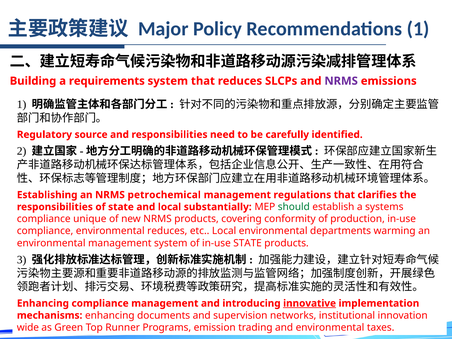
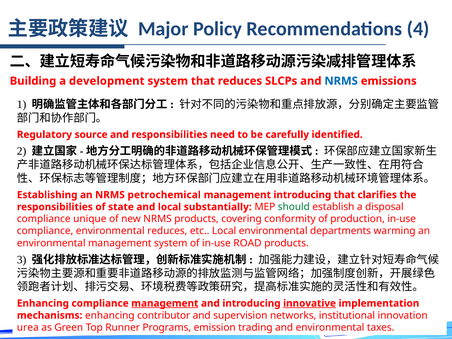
Recommendations 1: 1 -> 4 (418, 29)
requirements: requirements -> development (107, 81)
NRMS colour: purple -> blue (341, 81)
management regulations: regulations -> introducing (302, 195)
systems: systems -> disposal (384, 207)
in-use STATE: STATE -> ROAD (247, 243)
management underline: none -> present (165, 303)
documents: documents -> contributor (164, 315)
wide: wide -> urea (28, 327)
